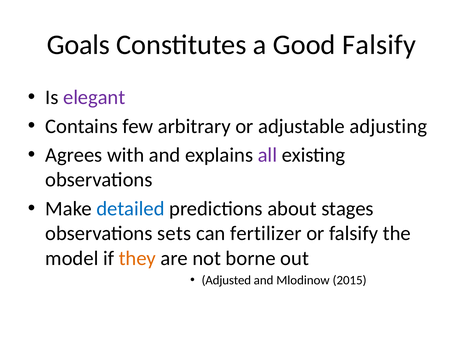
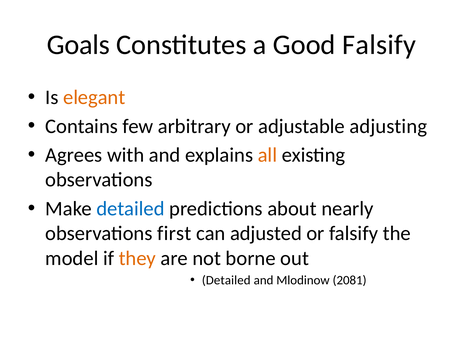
elegant colour: purple -> orange (94, 97)
all colour: purple -> orange (267, 155)
stages: stages -> nearly (347, 209)
sets: sets -> first (174, 233)
fertilizer: fertilizer -> adjusted (266, 233)
Adjusted: Adjusted -> Detailed (226, 280)
2015: 2015 -> 2081 (350, 280)
